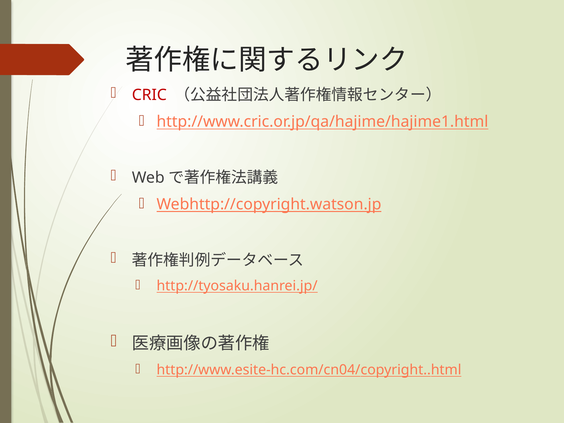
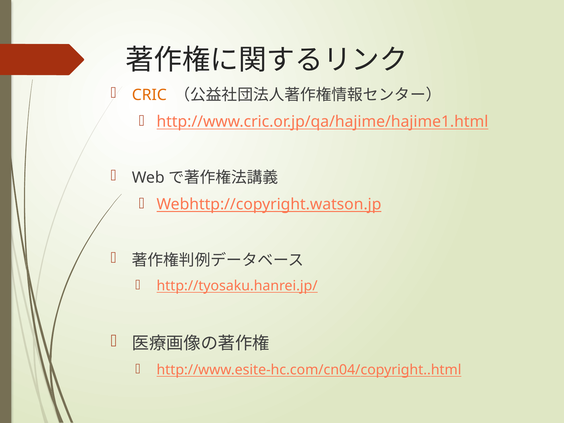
CRIC colour: red -> orange (149, 95)
